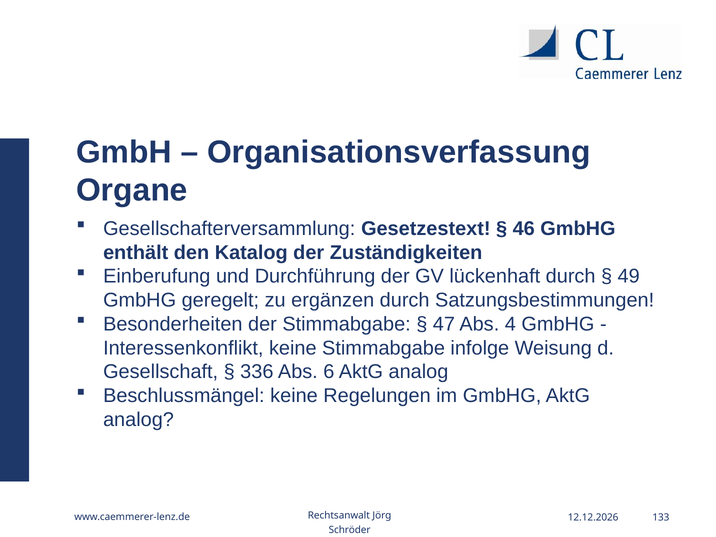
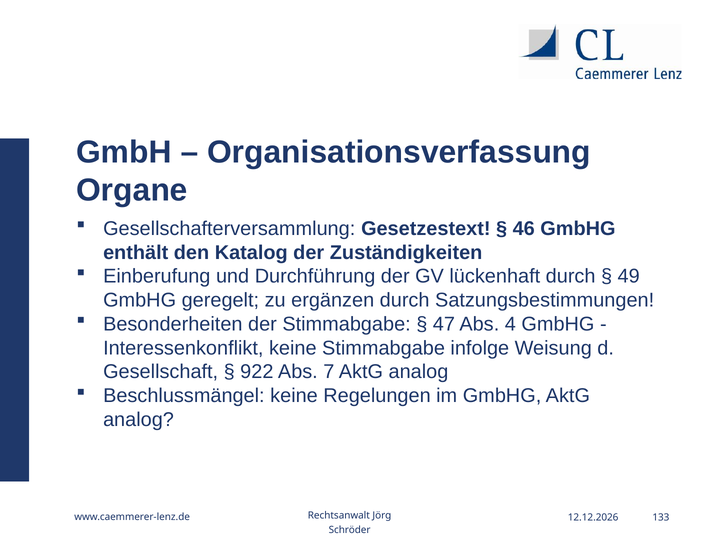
336: 336 -> 922 (257, 372)
6: 6 -> 7 (329, 372)
